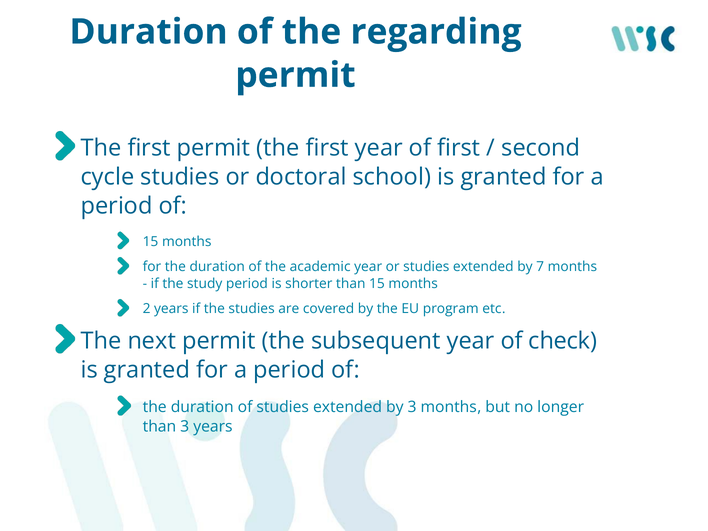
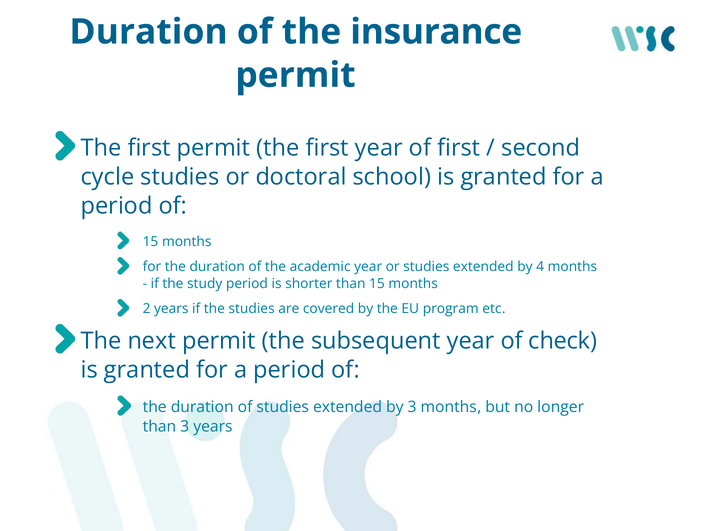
regarding: regarding -> insurance (436, 32)
7: 7 -> 4 (540, 267)
